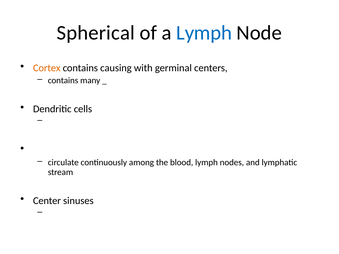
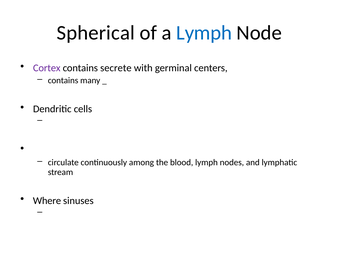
Cortex colour: orange -> purple (47, 68)
causing: causing -> secrete (116, 68)
Center: Center -> Where (47, 201)
